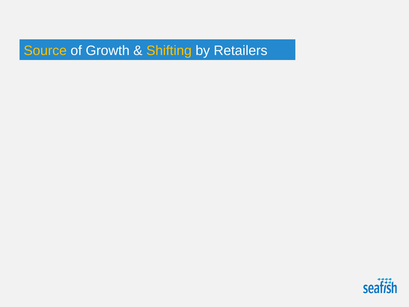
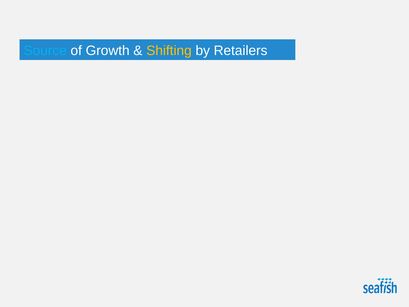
Source colour: yellow -> light blue (45, 51)
